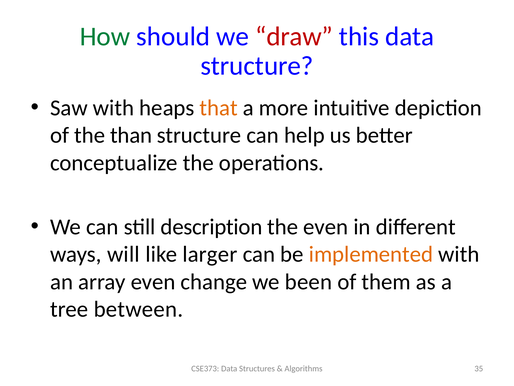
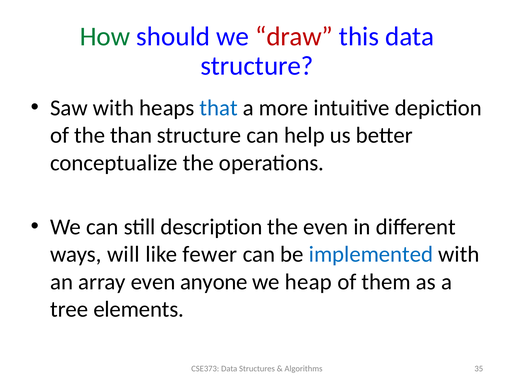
that colour: orange -> blue (219, 108)
larger: larger -> fewer (210, 254)
implemented colour: orange -> blue (371, 254)
change: change -> anyone (214, 281)
been: been -> heap (308, 281)
between: between -> elements (139, 309)
